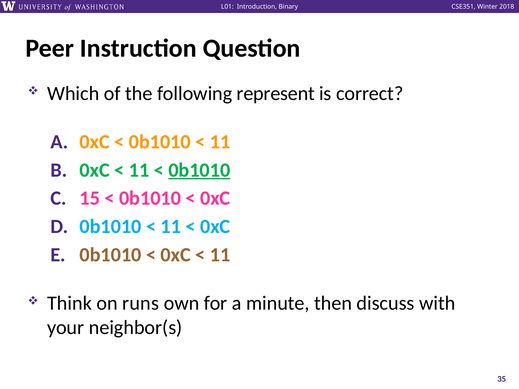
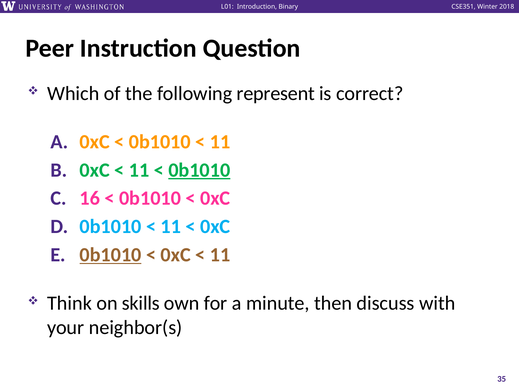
15: 15 -> 16 (90, 198)
0b1010 underline: none -> present (111, 255)
runs: runs -> skills (141, 303)
